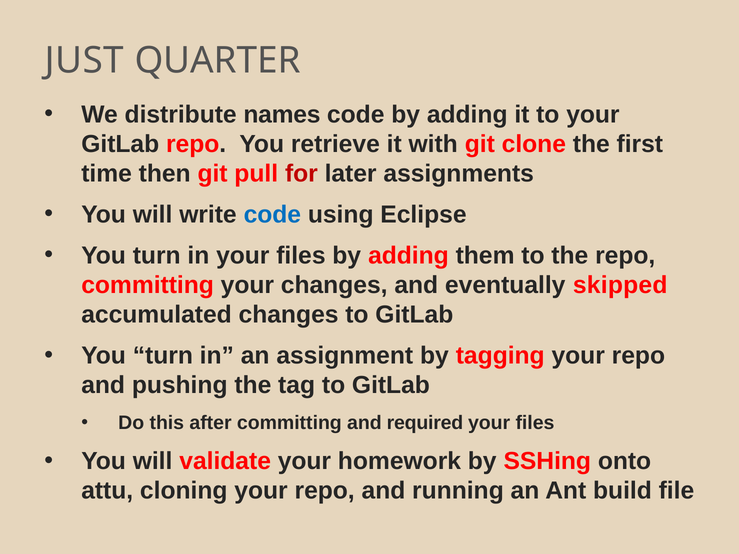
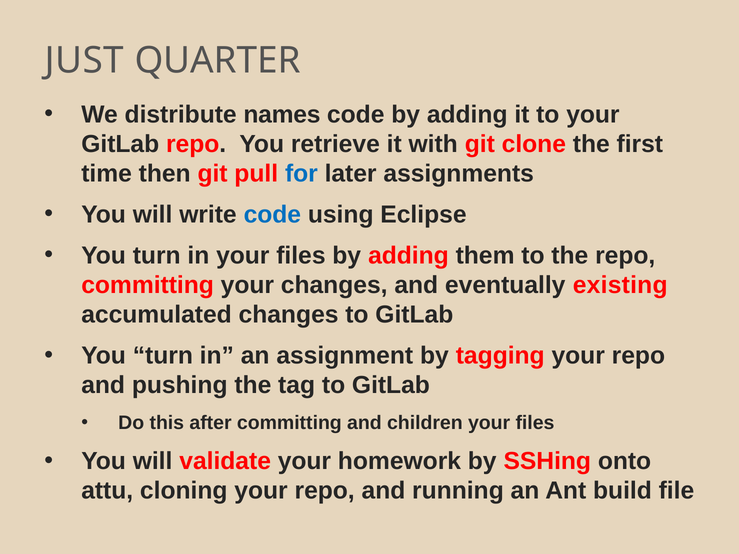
for colour: red -> blue (301, 174)
skipped: skipped -> existing (620, 285)
required: required -> children (425, 423)
